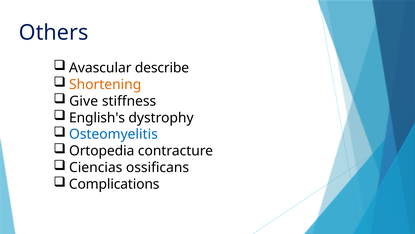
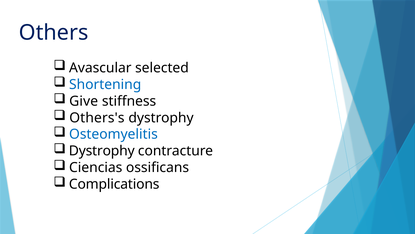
describe: describe -> selected (162, 68)
Shortening colour: orange -> blue (105, 84)
English's: English's -> Others's (97, 117)
Ortopedia: Ortopedia -> Dystrophy (102, 151)
